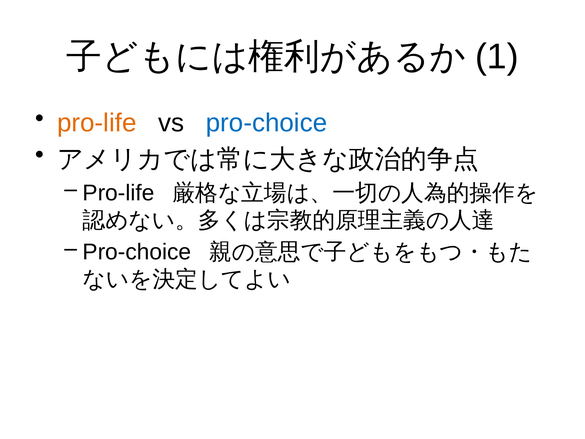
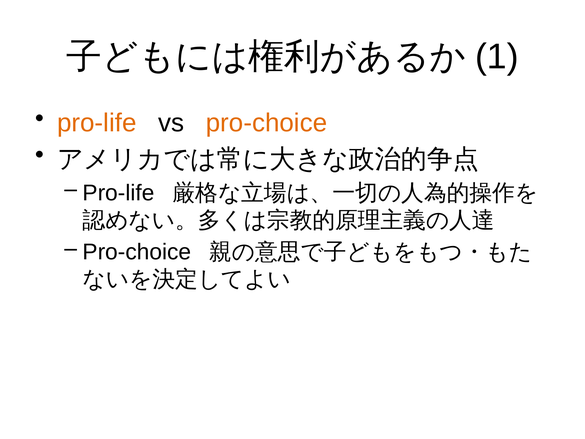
pro-choice colour: blue -> orange (267, 123)
